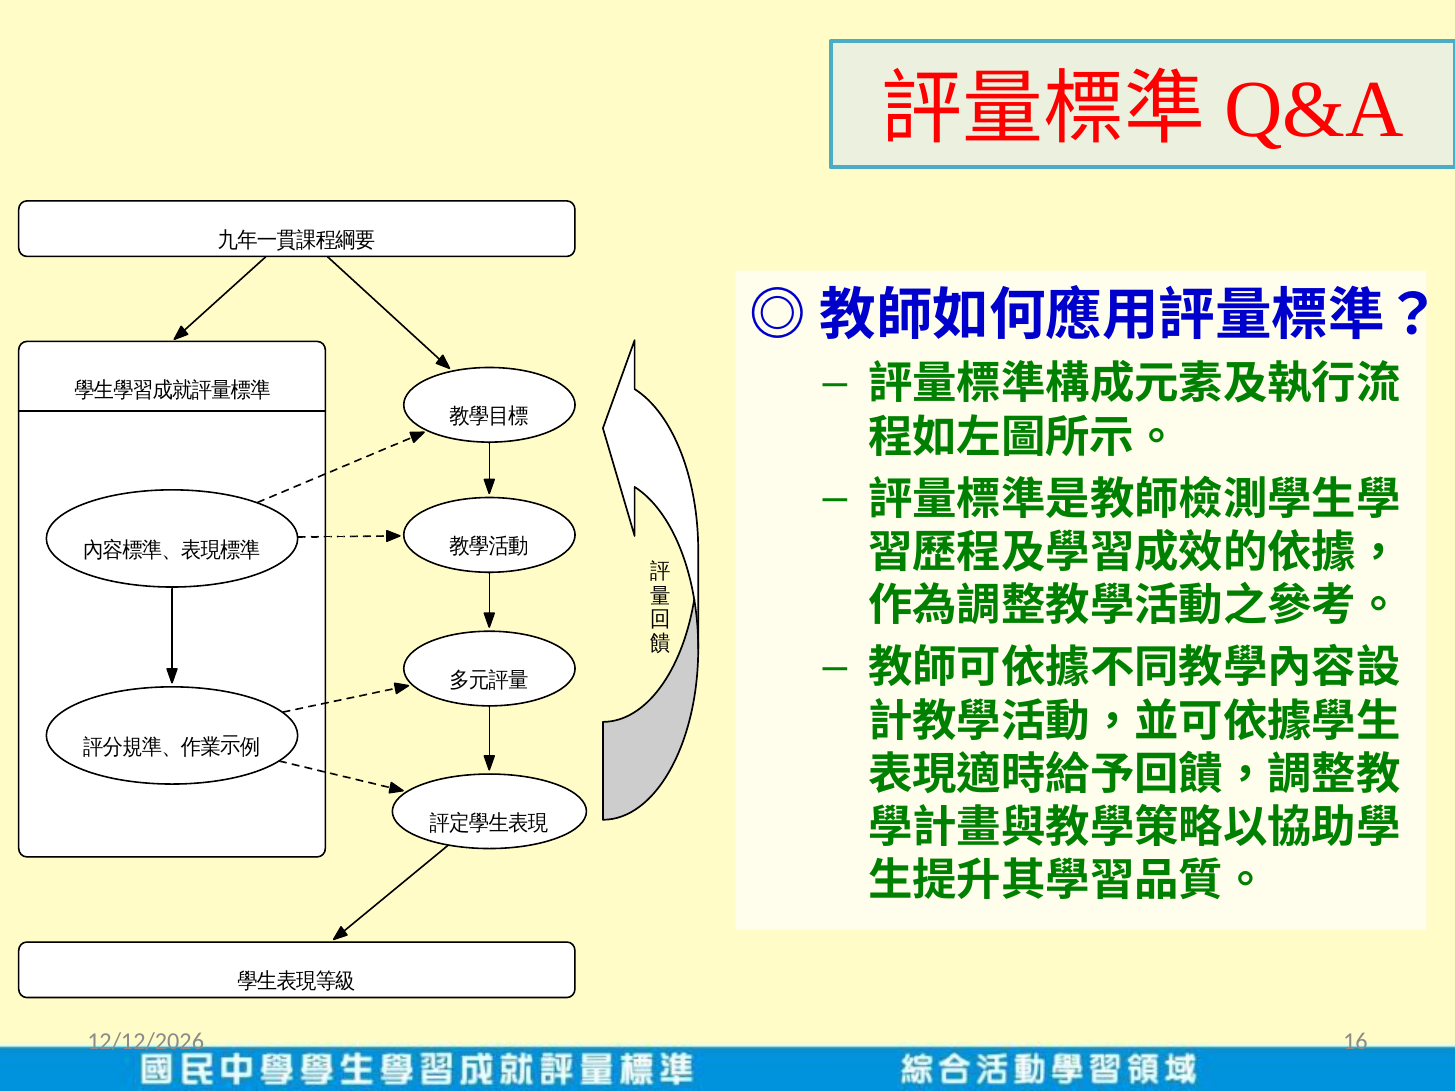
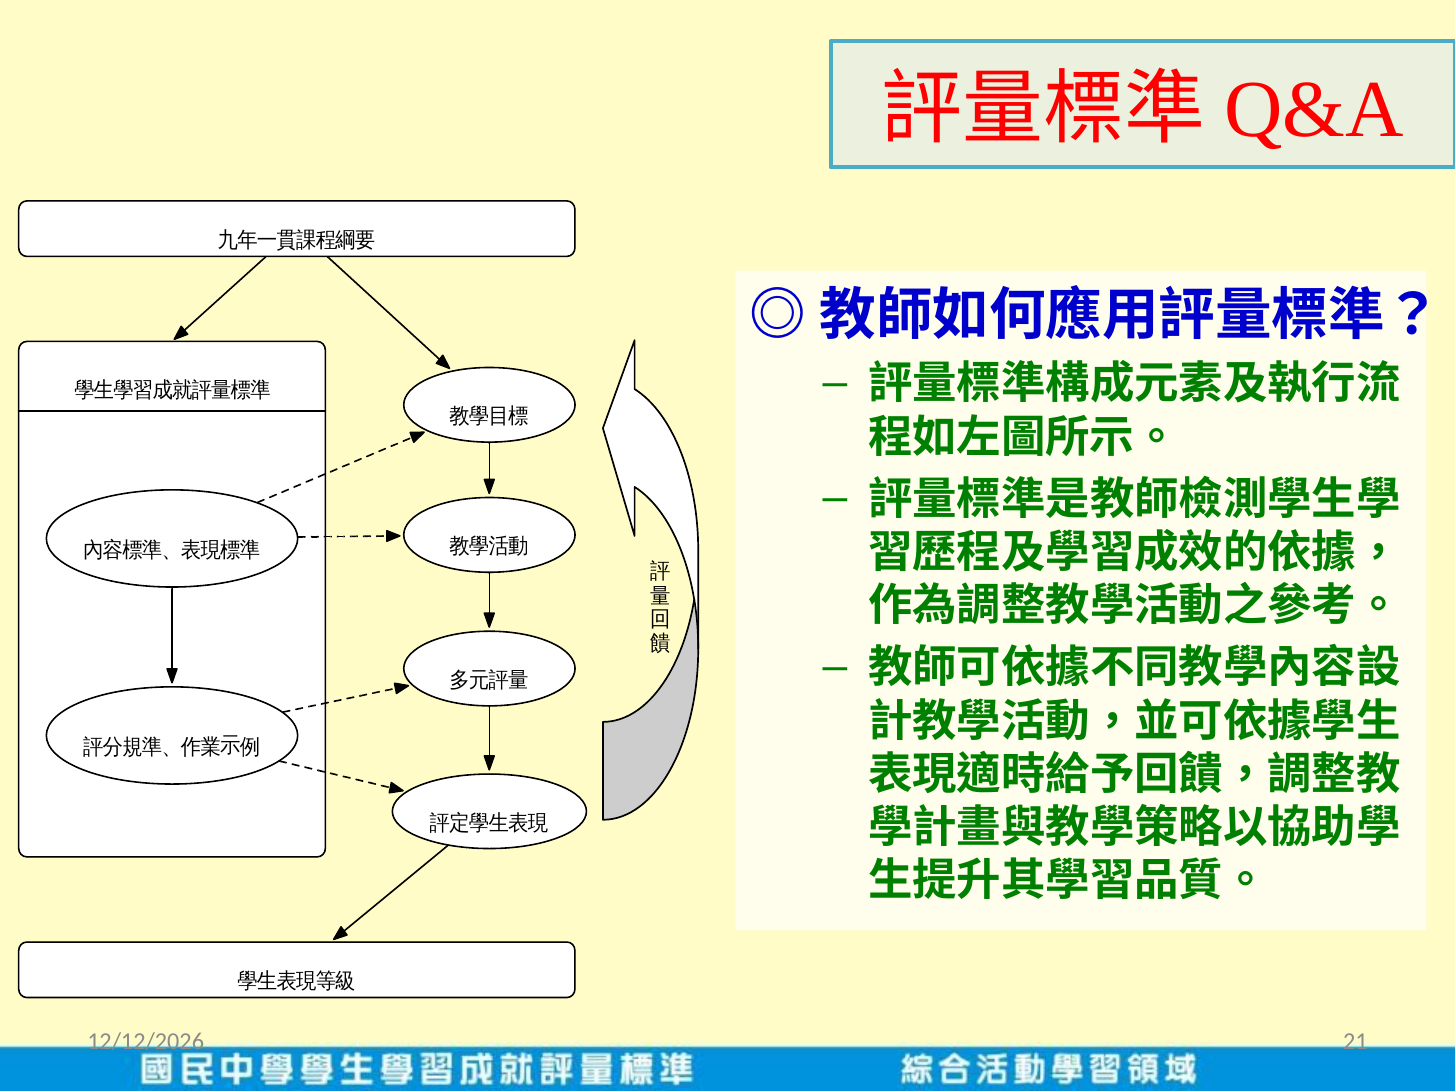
16: 16 -> 21 (1355, 1042)
